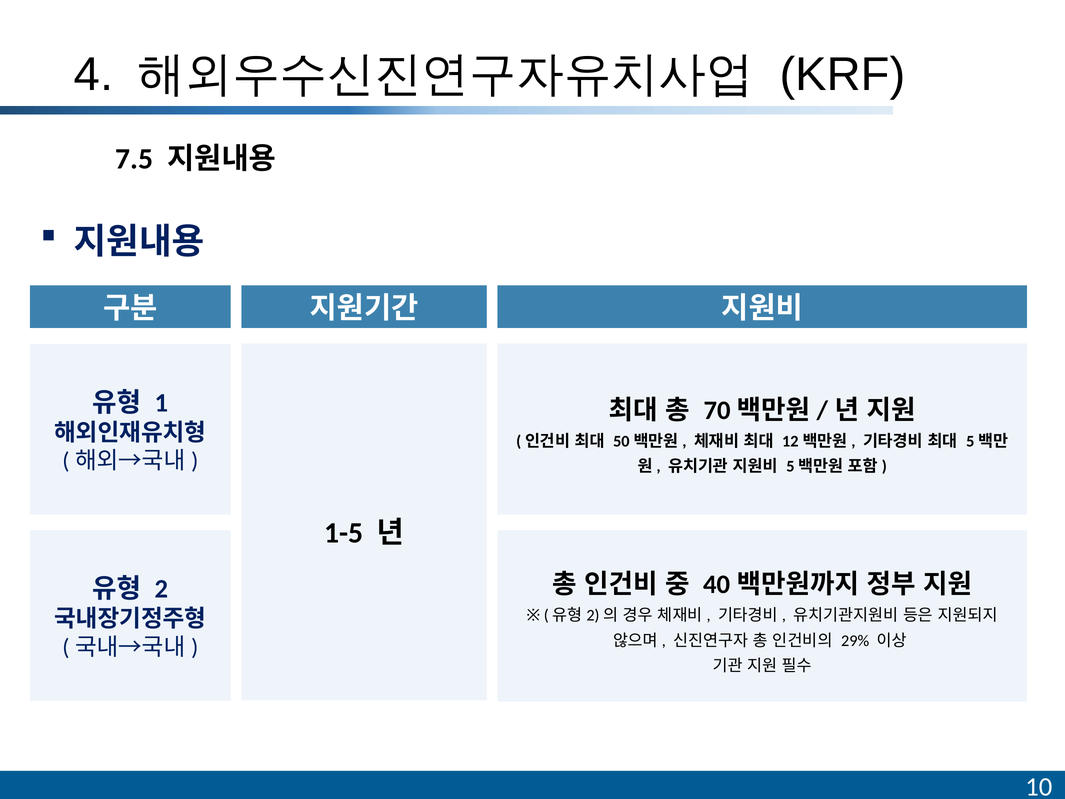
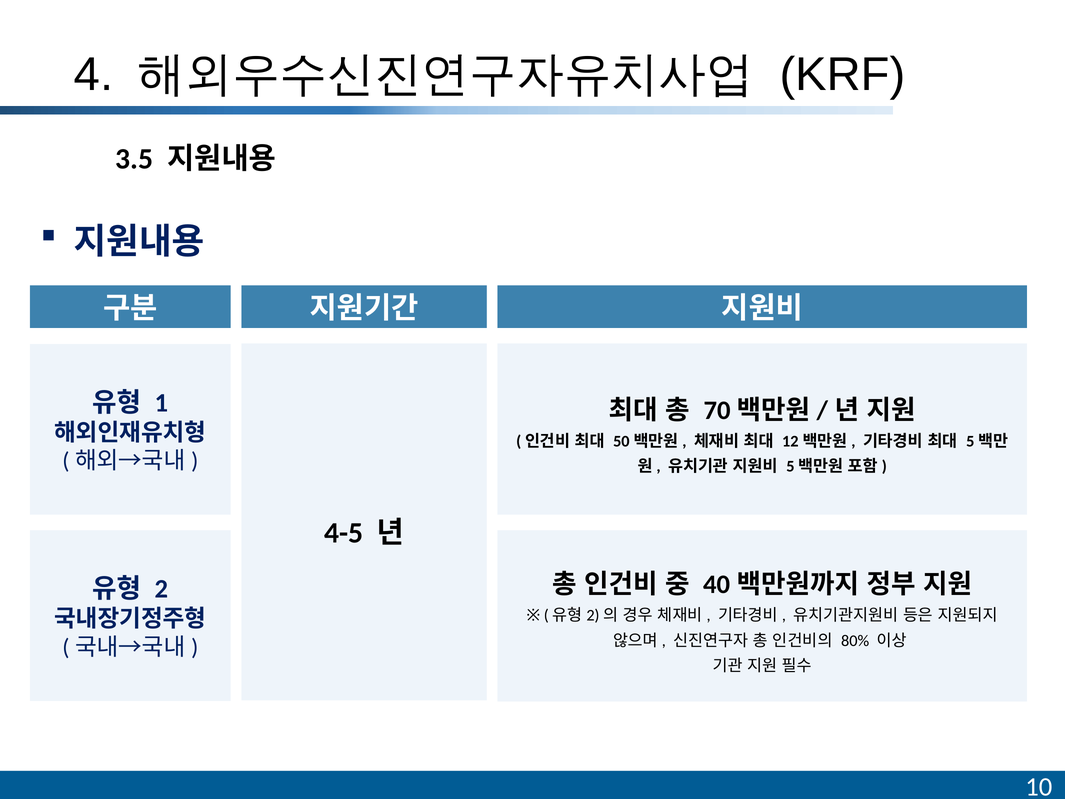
7.5: 7.5 -> 3.5 (134, 159)
1-5: 1-5 -> 4-5 (344, 533)
29%: 29% -> 80% (855, 640)
